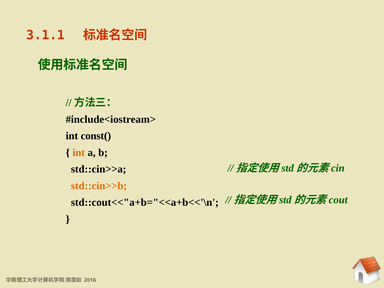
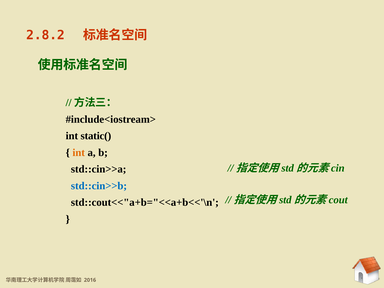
3.1.1: 3.1.1 -> 2.8.2 (45, 35)
const(: const( -> static( (96, 136)
std::cin>>b colour: orange -> blue (99, 186)
